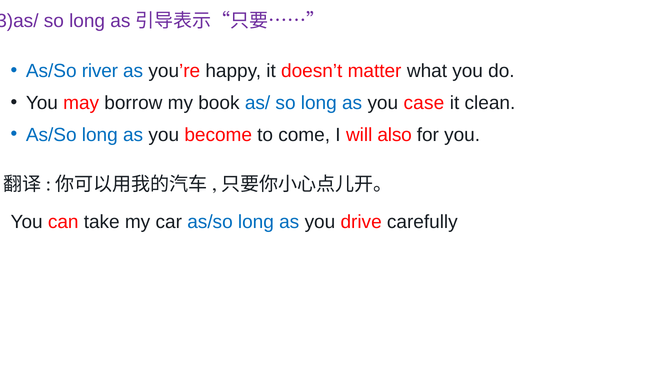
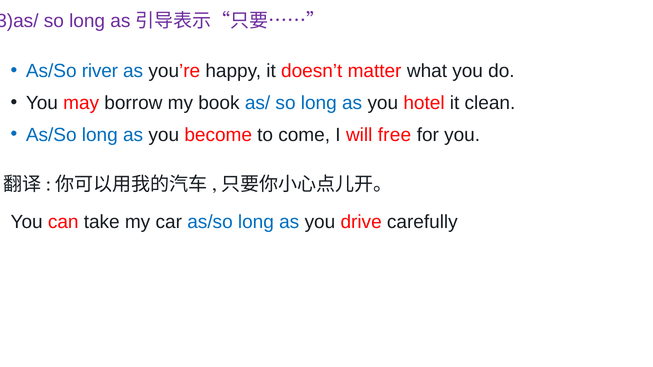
case: case -> hotel (424, 103)
also: also -> free (394, 135)
